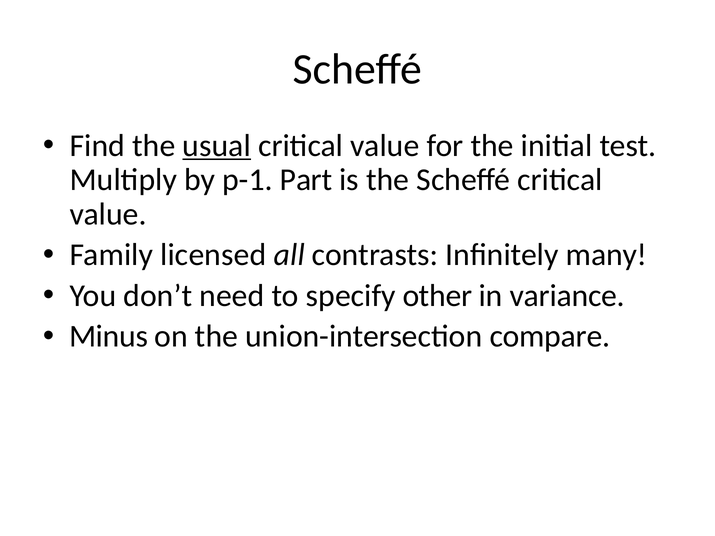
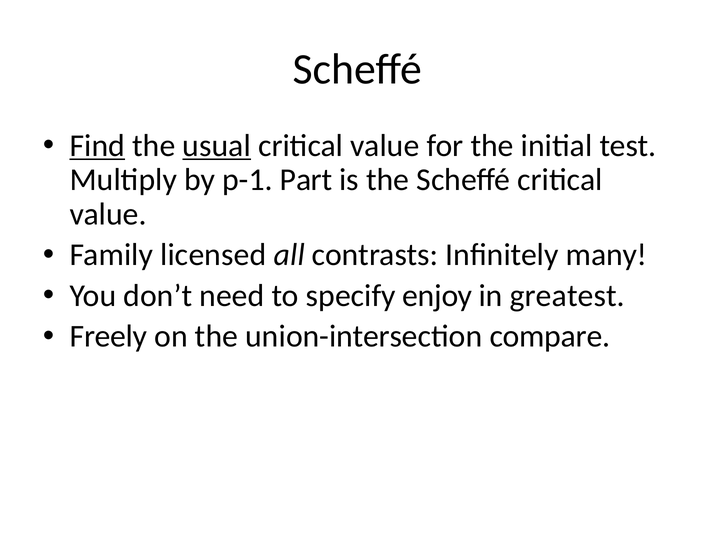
Find underline: none -> present (97, 146)
other: other -> enjoy (437, 296)
variance: variance -> greatest (567, 296)
Minus: Minus -> Freely (109, 336)
